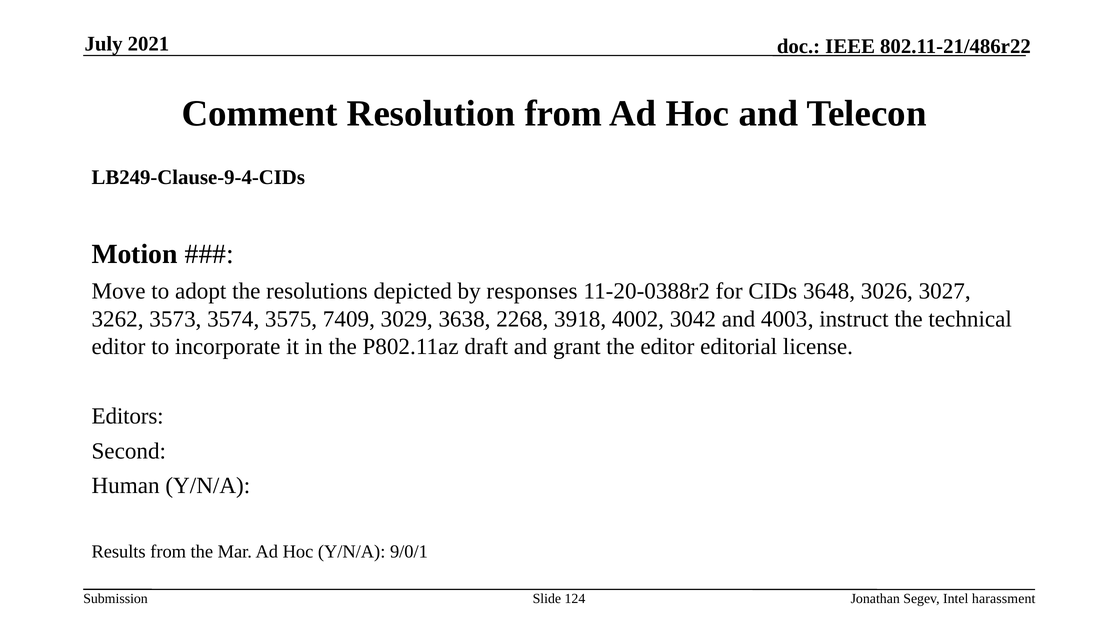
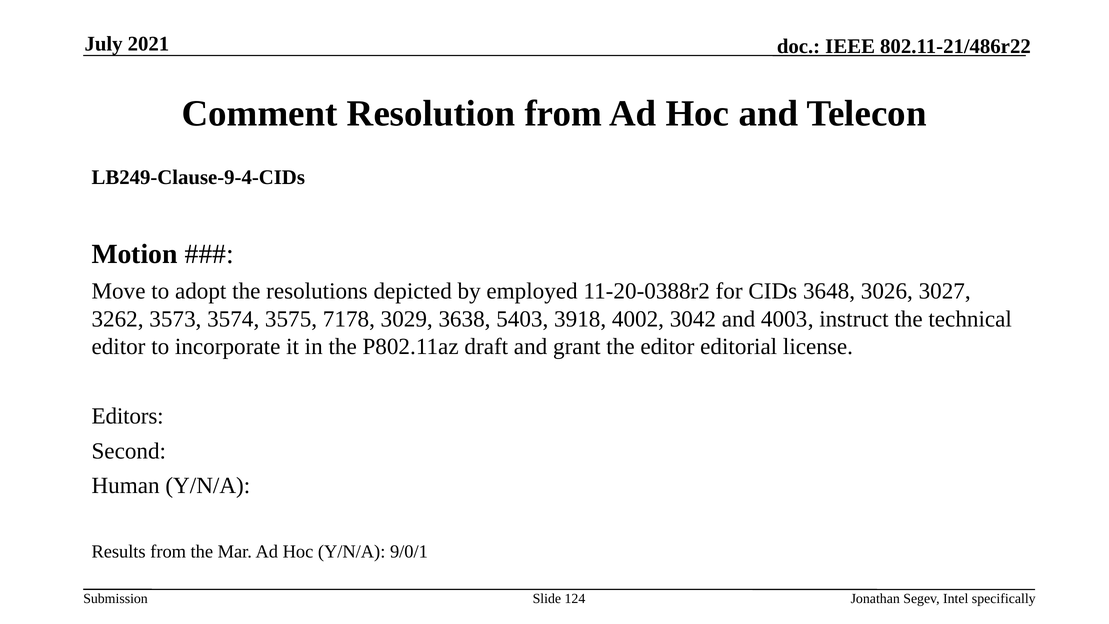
responses: responses -> employed (532, 291)
7409: 7409 -> 7178 (349, 319)
2268: 2268 -> 5403 (522, 319)
harassment: harassment -> specifically (1004, 598)
